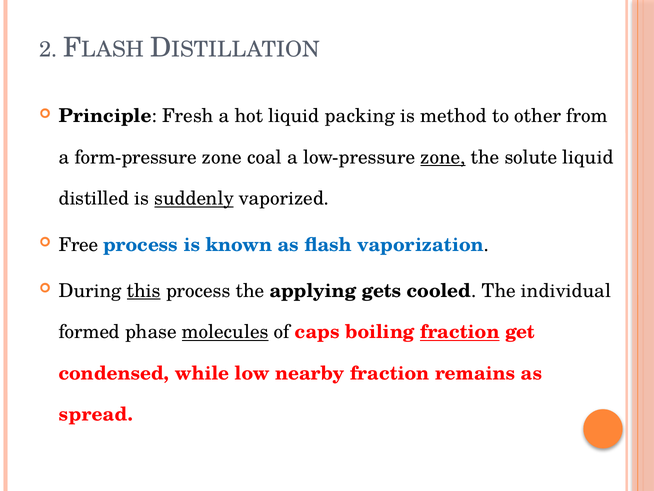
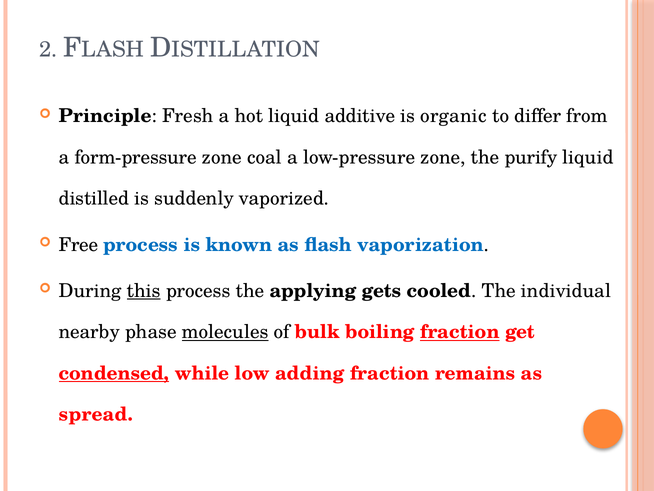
packing: packing -> additive (360, 116)
method: method -> organic (453, 116)
other: other -> differ (538, 116)
zone underline: present -> none (443, 157)
solute: solute -> purify (531, 157)
suddenly underline: present -> none (194, 198)
formed: formed -> nearby (89, 332)
caps: caps -> bulk (317, 332)
condensed underline: none -> present (114, 373)
nearby: nearby -> adding (310, 373)
